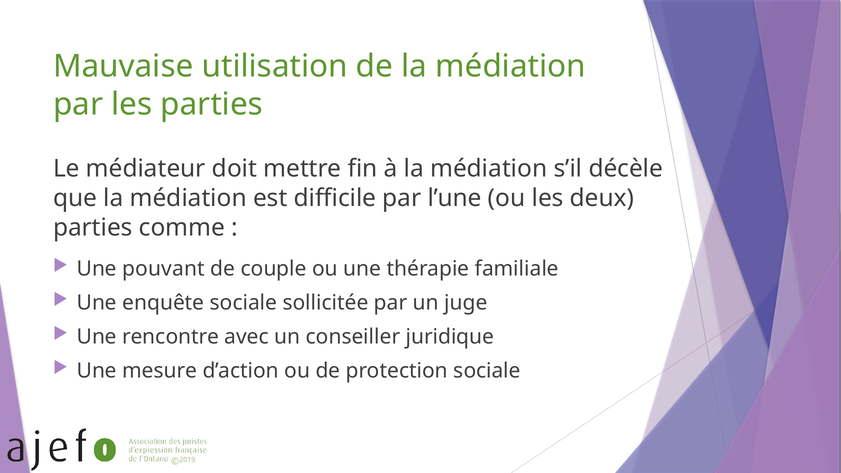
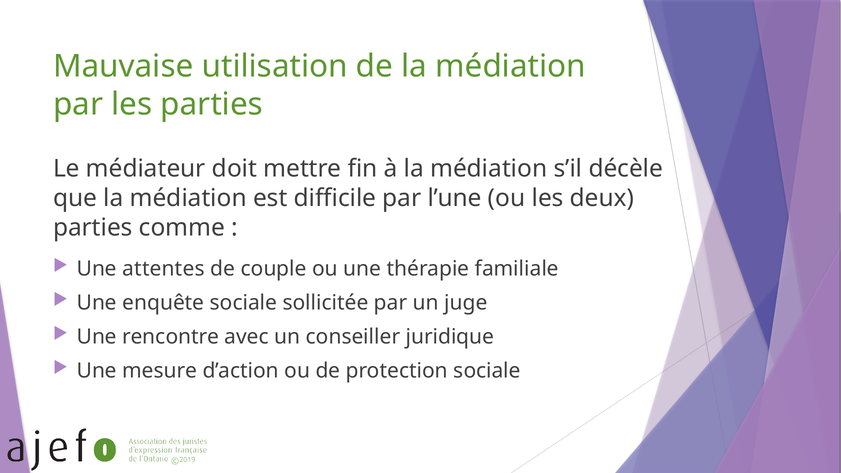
pouvant: pouvant -> attentes (164, 269)
